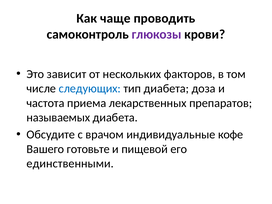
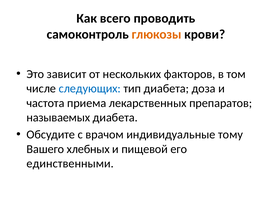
чаще: чаще -> всего (115, 18)
глюкозы colour: purple -> orange (157, 34)
кофе: кофе -> тому (230, 135)
готовьте: готовьте -> хлебных (88, 149)
